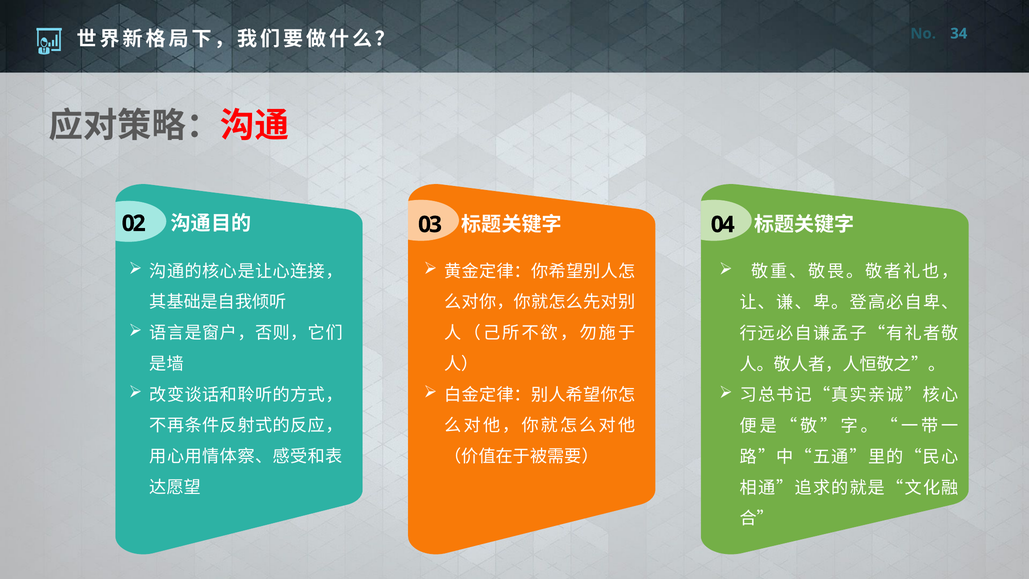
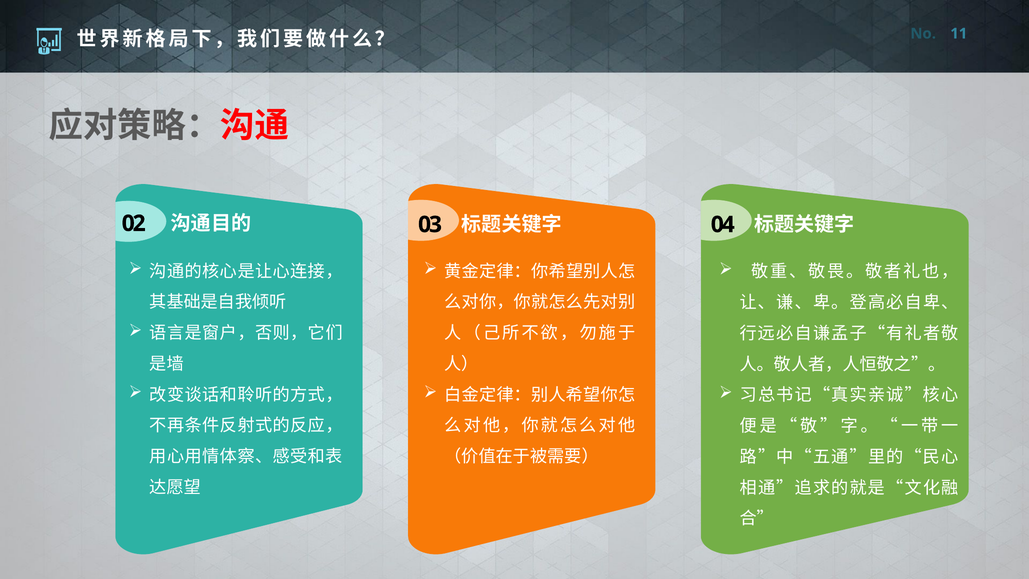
34: 34 -> 11 (959, 34)
